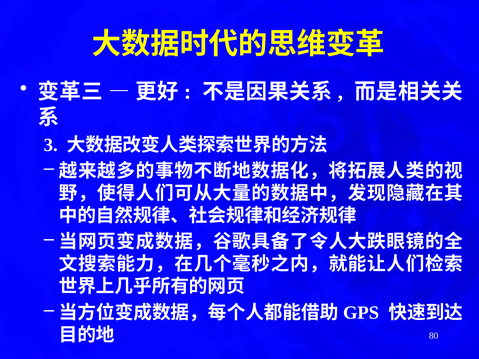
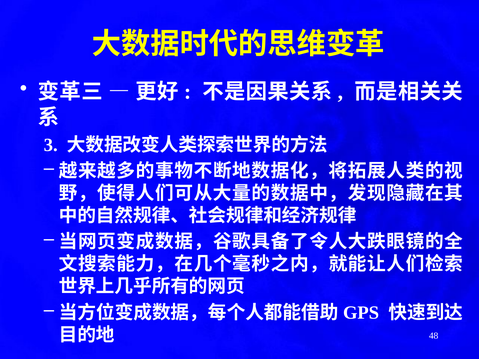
80: 80 -> 48 (434, 336)
